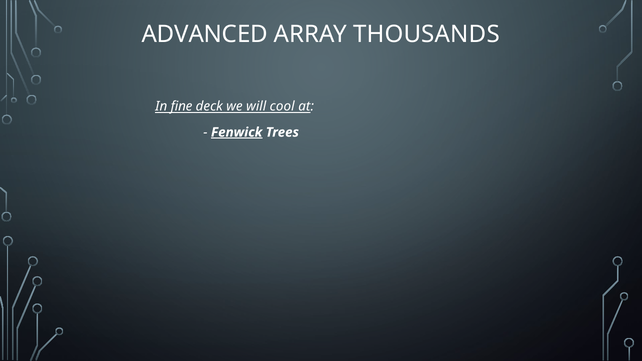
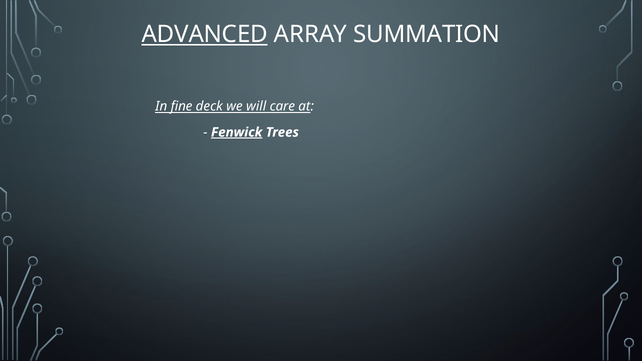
ADVANCED underline: none -> present (205, 35)
THOUSANDS: THOUSANDS -> SUMMATION (427, 35)
cool: cool -> care (282, 106)
